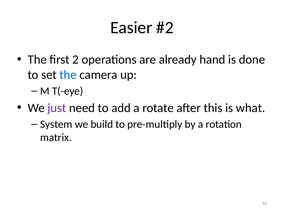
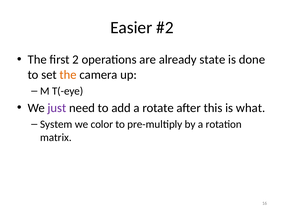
hand: hand -> state (212, 60)
the colour: blue -> orange (68, 75)
build: build -> color (102, 124)
